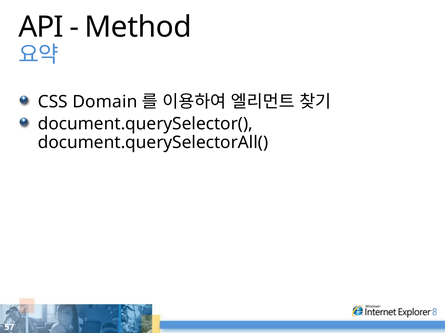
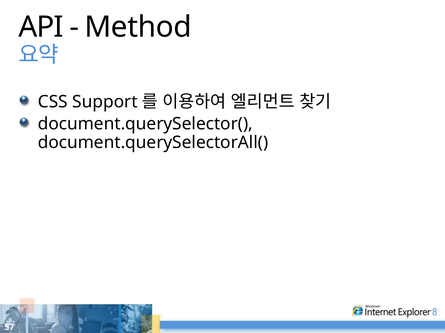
Domain: Domain -> Support (105, 102)
